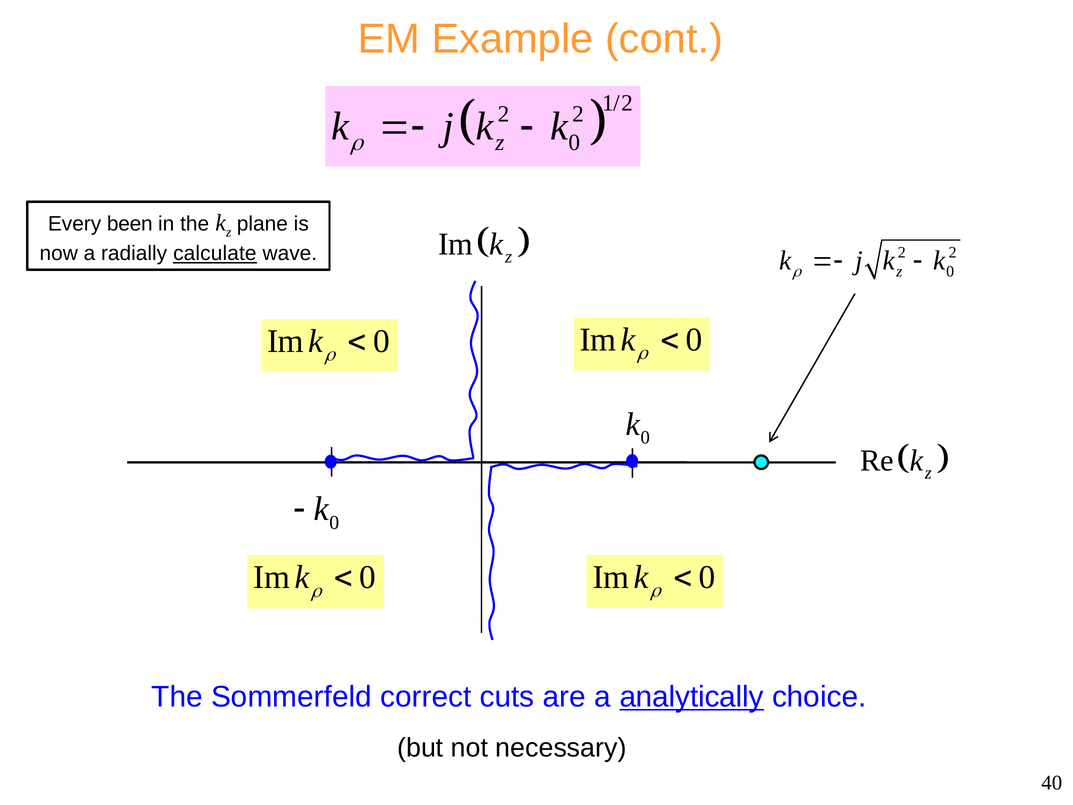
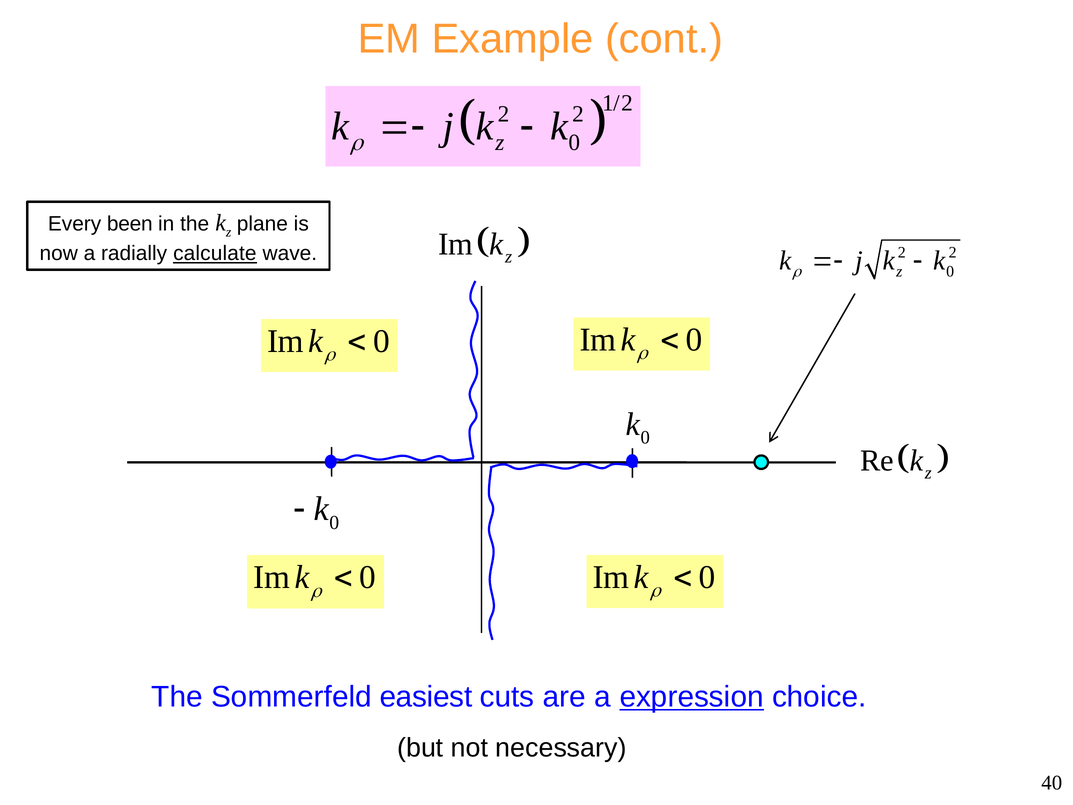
correct: correct -> easiest (426, 697)
analytically: analytically -> expression (692, 697)
